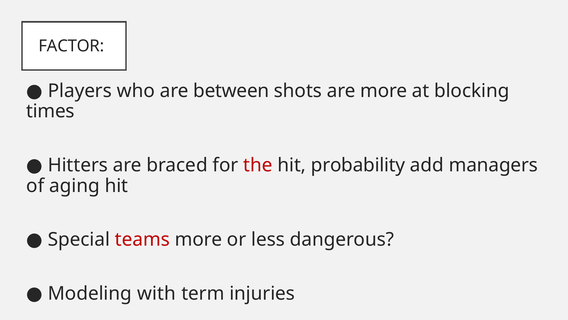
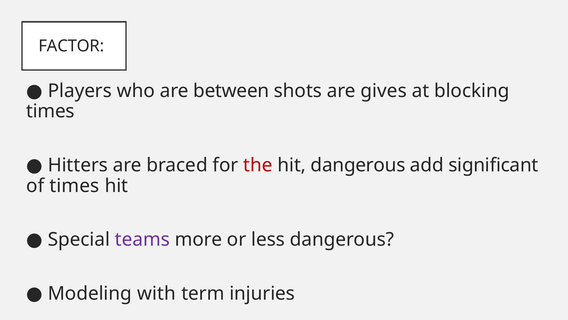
are more: more -> gives (384, 91)
hit probability: probability -> dangerous (358, 165)
managers: managers -> significant (493, 165)
of aging: aging -> times (74, 185)
teams colour: red -> purple (142, 239)
